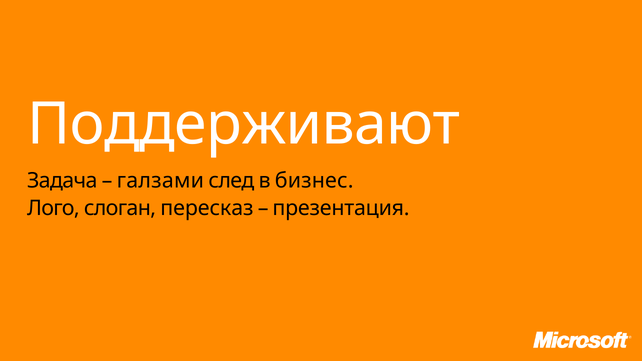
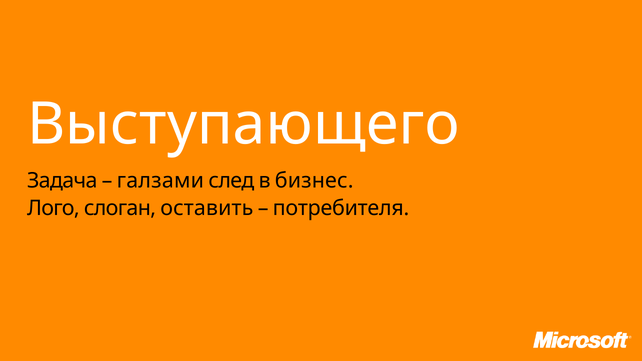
Поддерживают: Поддерживают -> Выступающего (243, 125)
пересказ: пересказ -> оставить (207, 208)
презентация: презентация -> потребителя (341, 208)
